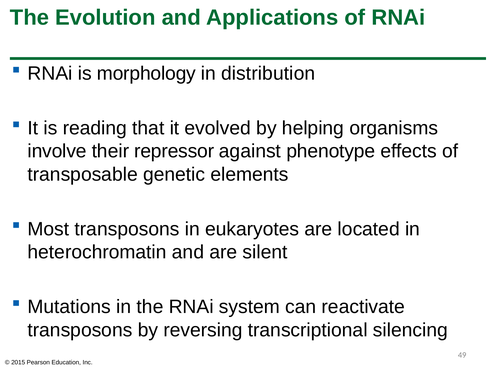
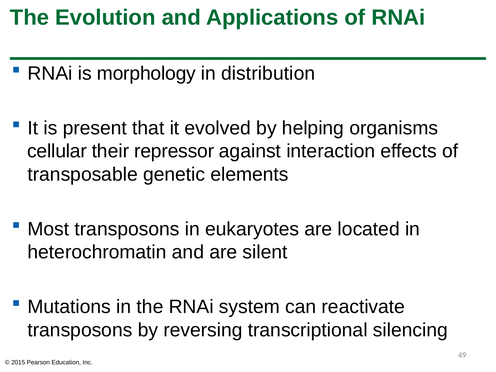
reading: reading -> present (95, 128)
involve: involve -> cellular (57, 151)
phenotype: phenotype -> interaction (331, 151)
